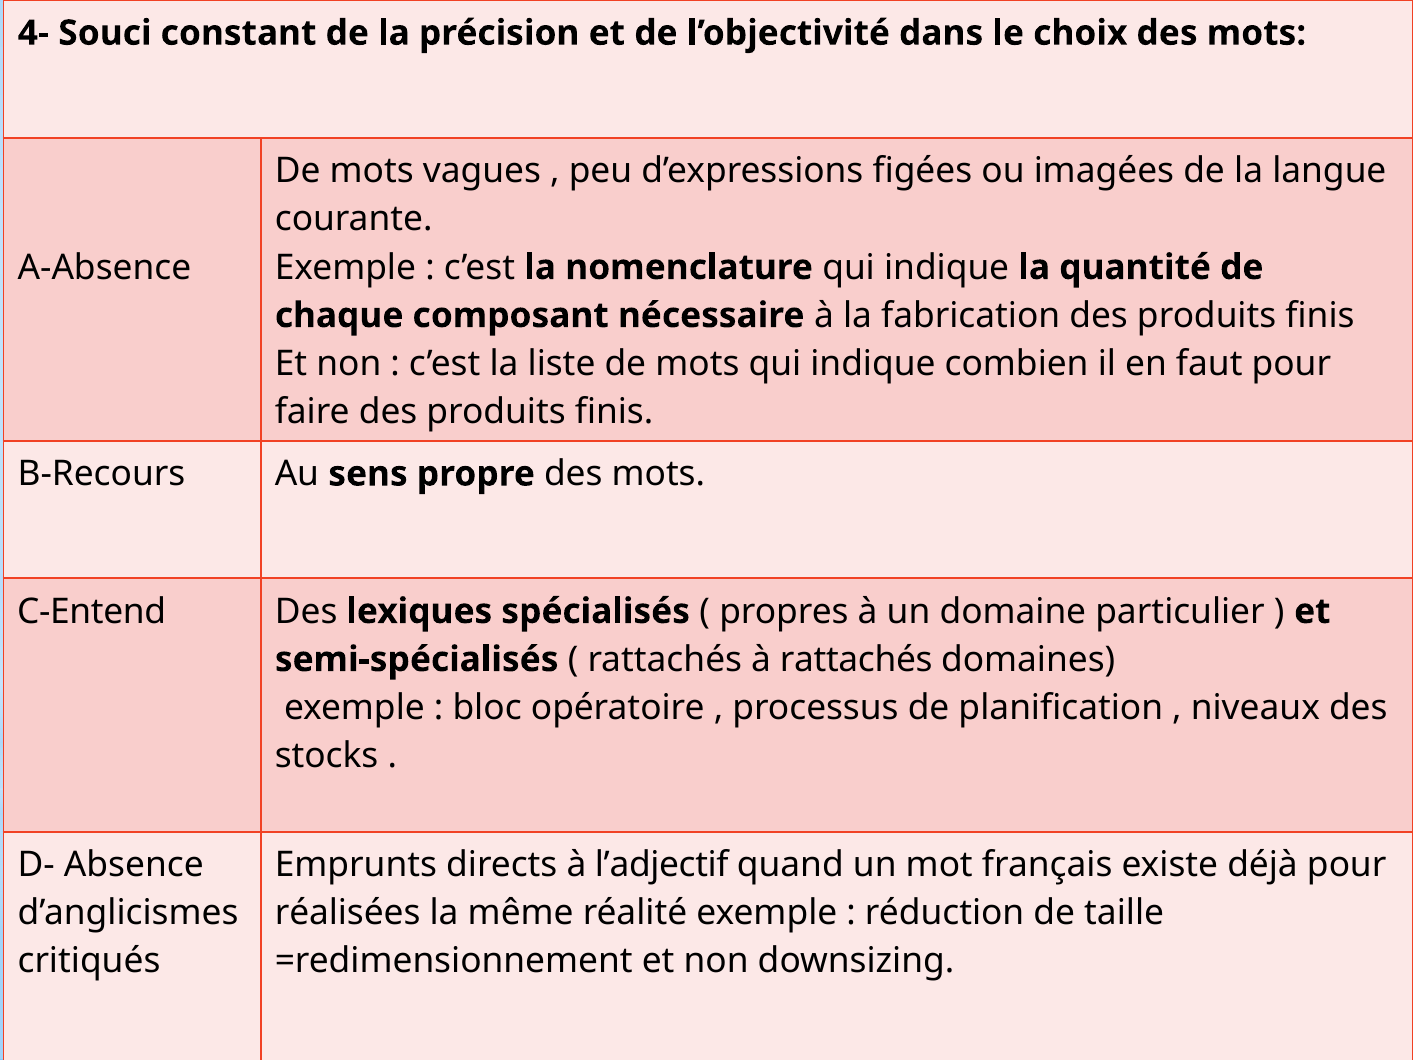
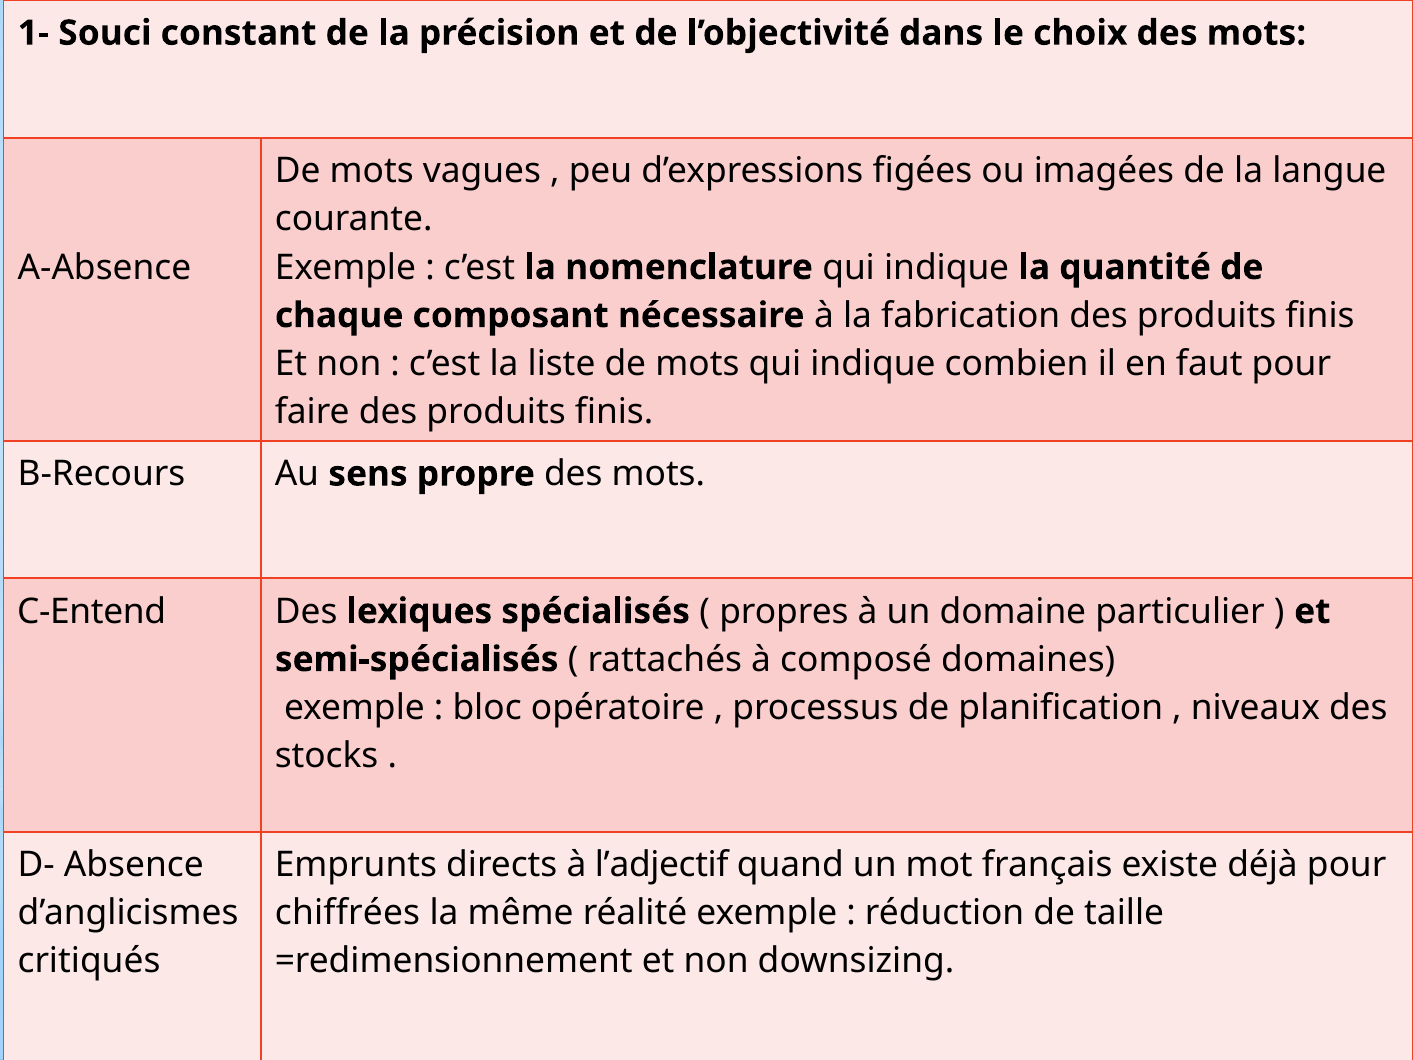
4-: 4- -> 1- (33, 33)
à rattachés: rattachés -> composé (856, 659)
réalisées: réalisées -> chiffrées (347, 913)
